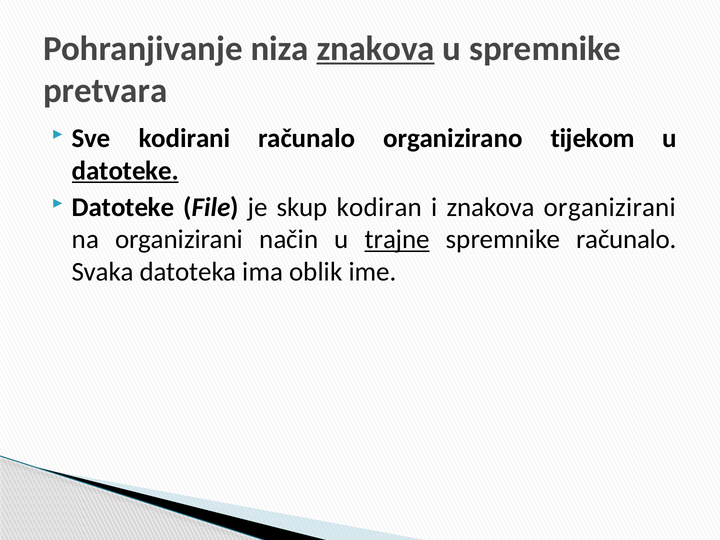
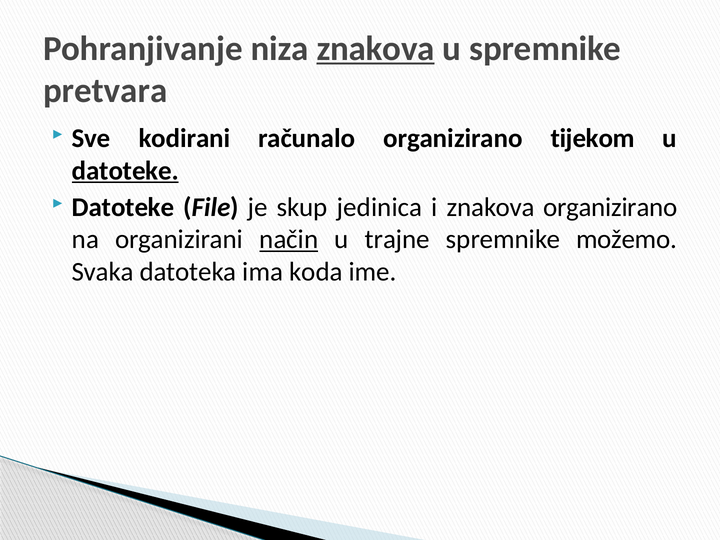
kodiran: kodiran -> jedinica (379, 207)
znakova organizirani: organizirani -> organizirano (610, 207)
način underline: none -> present (289, 240)
trajne underline: present -> none (397, 240)
spremnike računalo: računalo -> možemo (626, 240)
oblik: oblik -> koda (316, 272)
